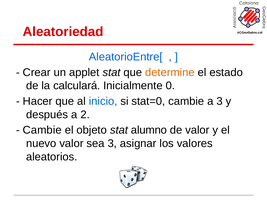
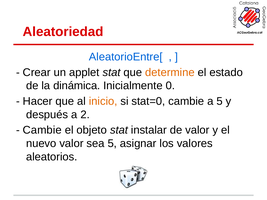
calculará: calculará -> dinámica (77, 86)
inicio colour: blue -> orange (103, 101)
a 3: 3 -> 5 (220, 101)
alumno: alumno -> instalar (149, 130)
sea 3: 3 -> 5 (112, 144)
